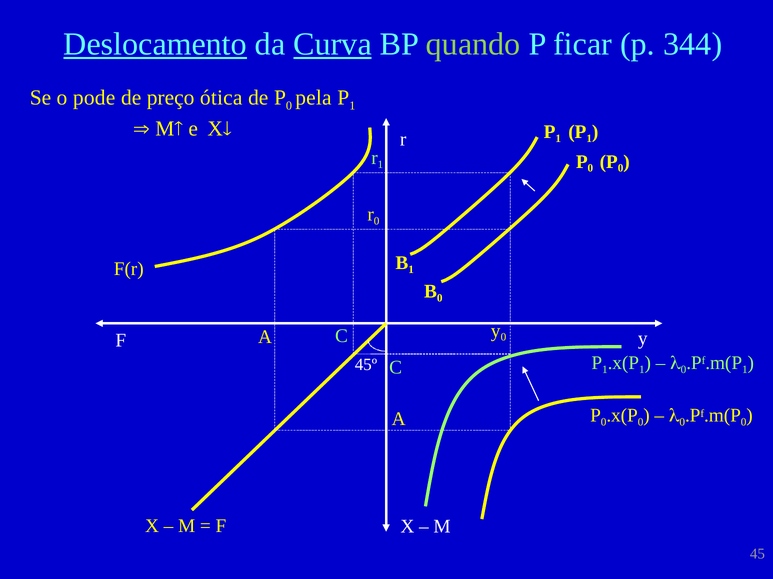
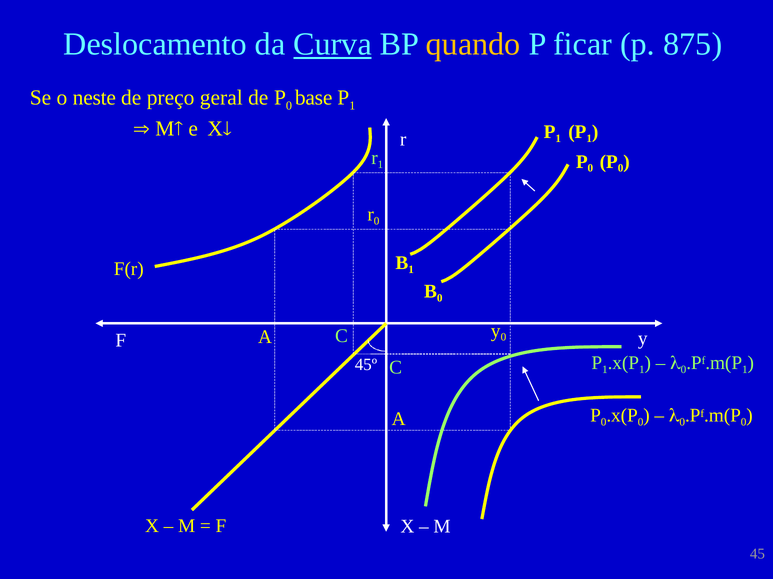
Deslocamento underline: present -> none (155, 44)
quando colour: light green -> yellow (473, 44)
344: 344 -> 875 (693, 44)
pode: pode -> neste (94, 98)
ótica: ótica -> geral (221, 98)
pela: pela -> base (314, 98)
